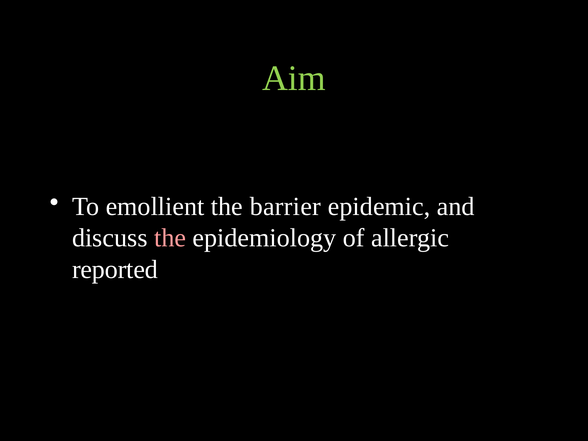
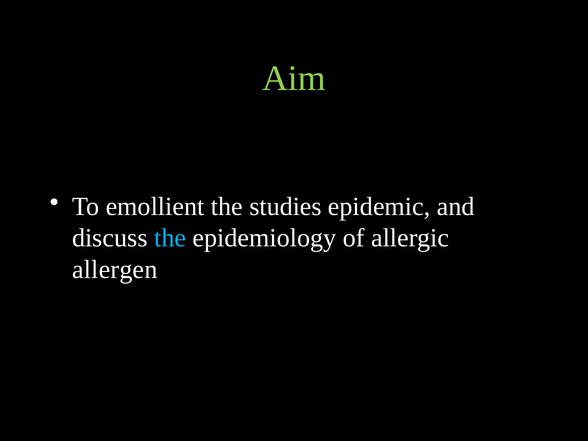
barrier: barrier -> studies (285, 207)
the colour: pink -> light blue (170, 238)
reported: reported -> allergen (115, 269)
